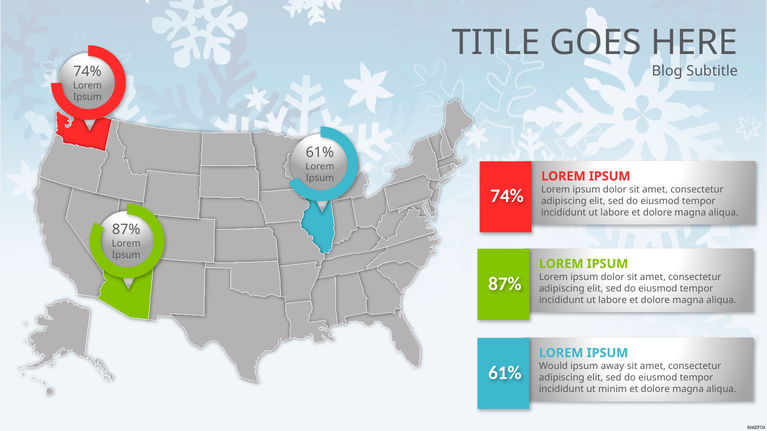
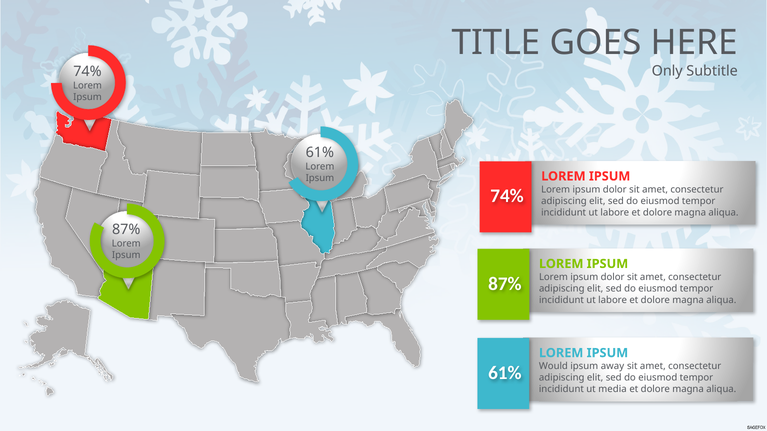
Blog: Blog -> Only (667, 71)
minim: minim -> media (613, 389)
